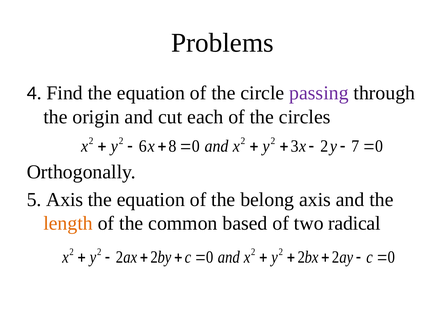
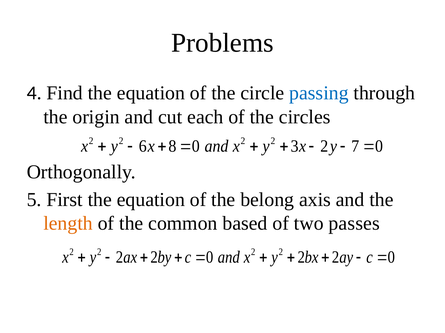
passing colour: purple -> blue (319, 93)
5 Axis: Axis -> First (65, 200)
radical: radical -> passes (354, 224)
